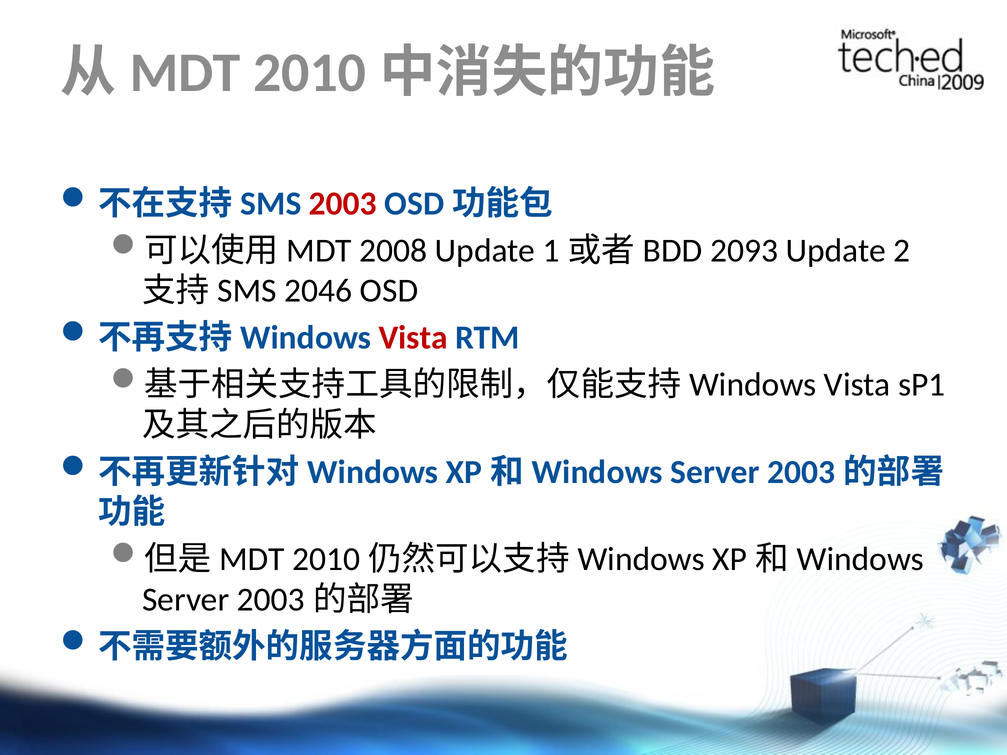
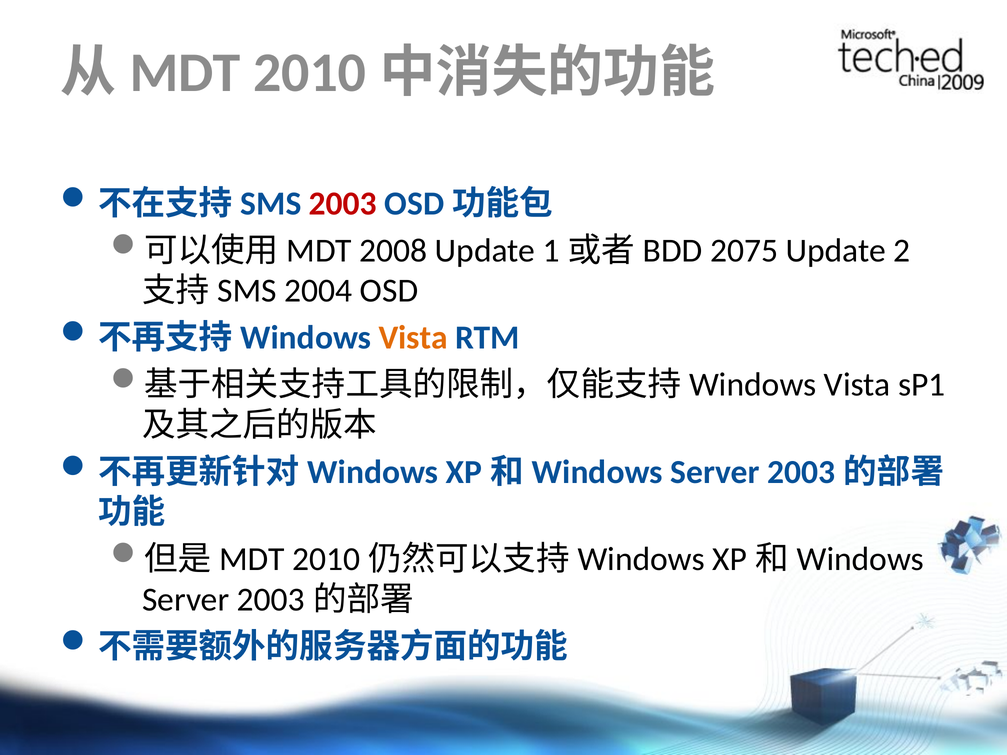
2093: 2093 -> 2075 (744, 251)
2046: 2046 -> 2004 (318, 291)
Vista colour: red -> orange (413, 338)
